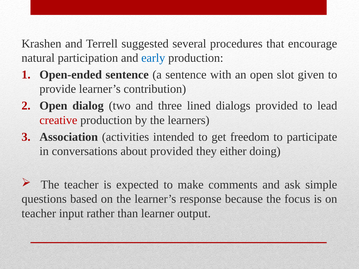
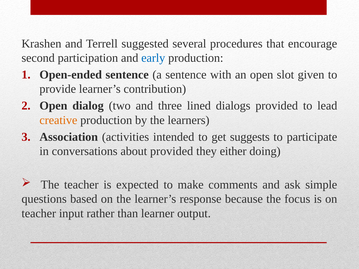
natural: natural -> second (38, 58)
creative colour: red -> orange (58, 120)
freedom: freedom -> suggests (250, 137)
